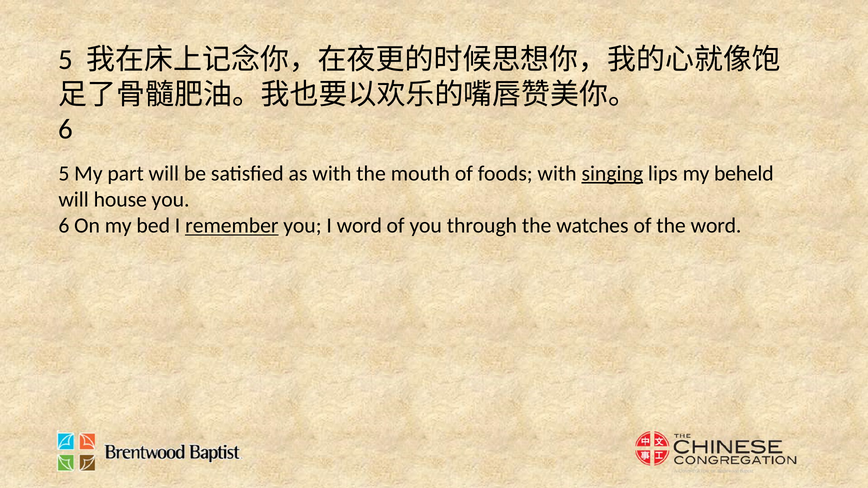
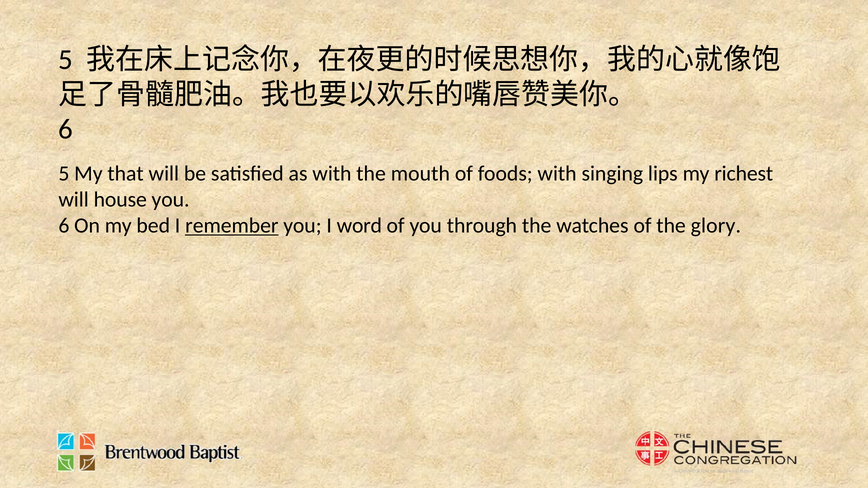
part: part -> that (126, 174)
singing underline: present -> none (612, 174)
beheld: beheld -> richest (744, 174)
the word: word -> glory (716, 226)
